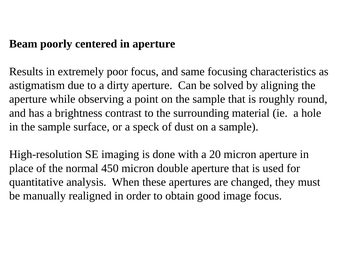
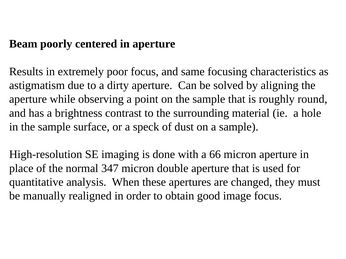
20: 20 -> 66 (215, 155)
450: 450 -> 347 (110, 169)
